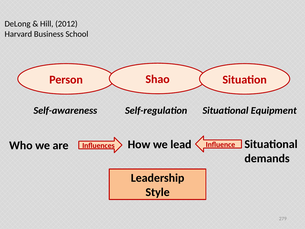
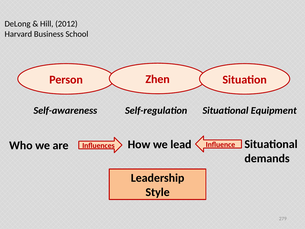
Shao: Shao -> Zhen (158, 79)
